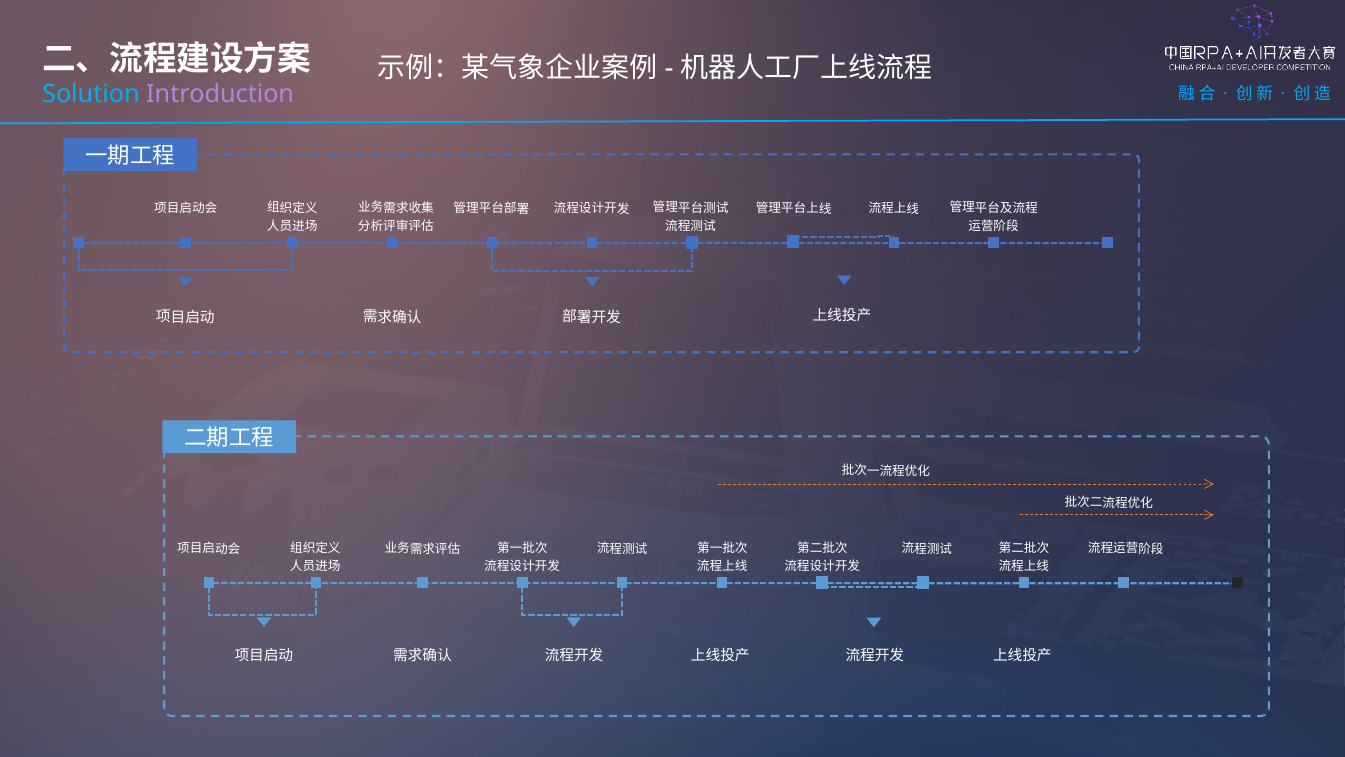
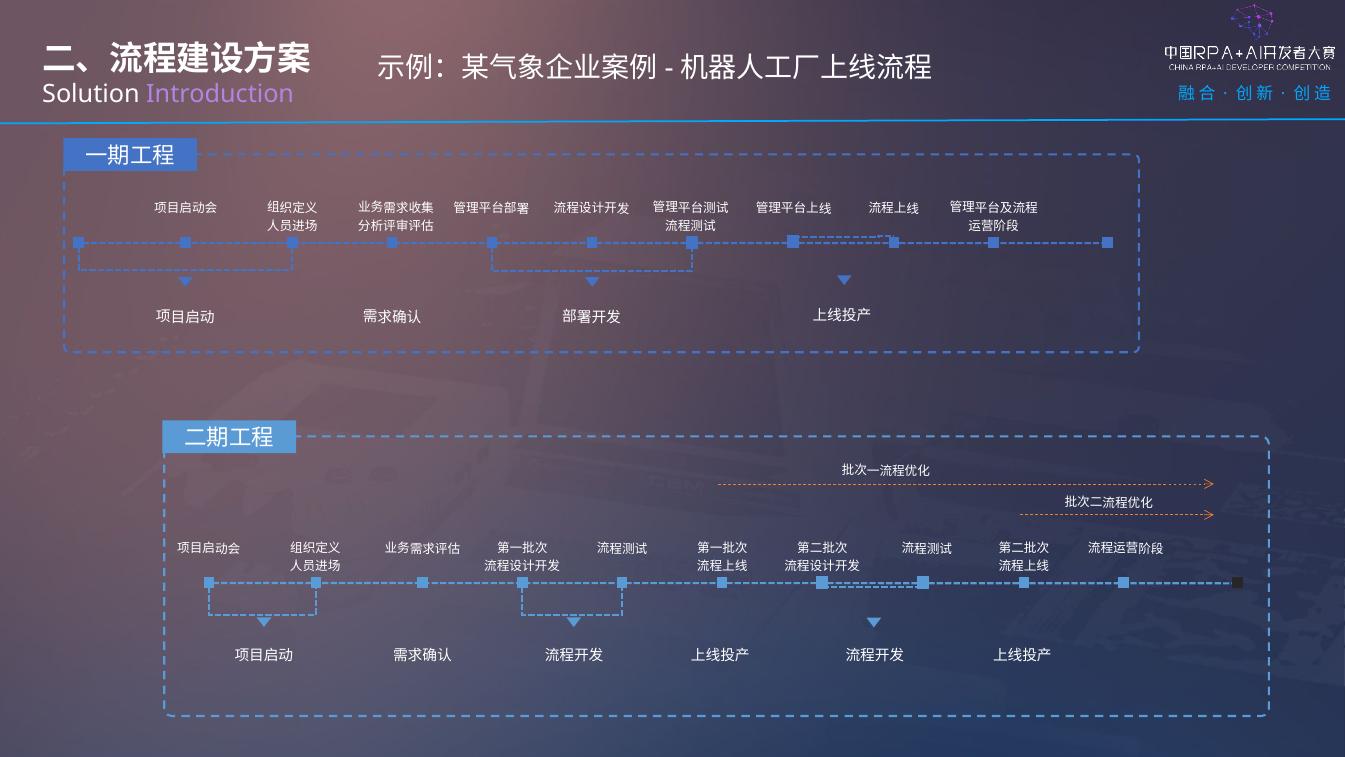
Solution colour: light blue -> white (91, 94)
